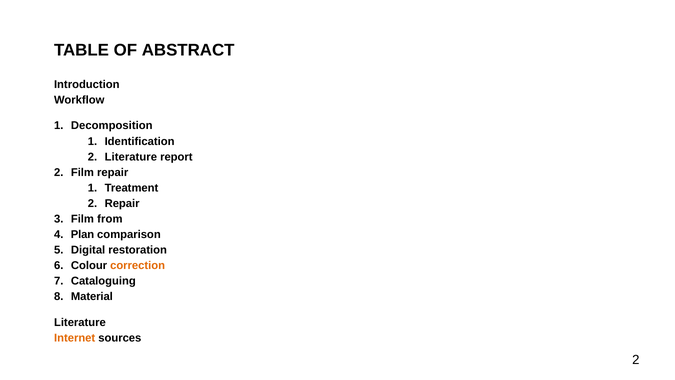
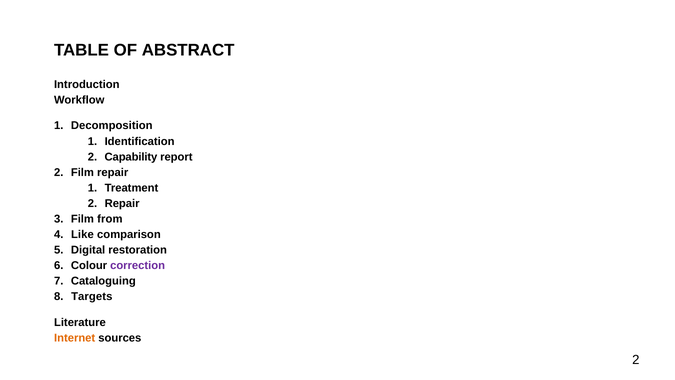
2 Literature: Literature -> Capability (131, 157)
Plan: Plan -> Like (82, 234)
correction colour: orange -> purple (138, 265)
Material: Material -> Targets (92, 296)
